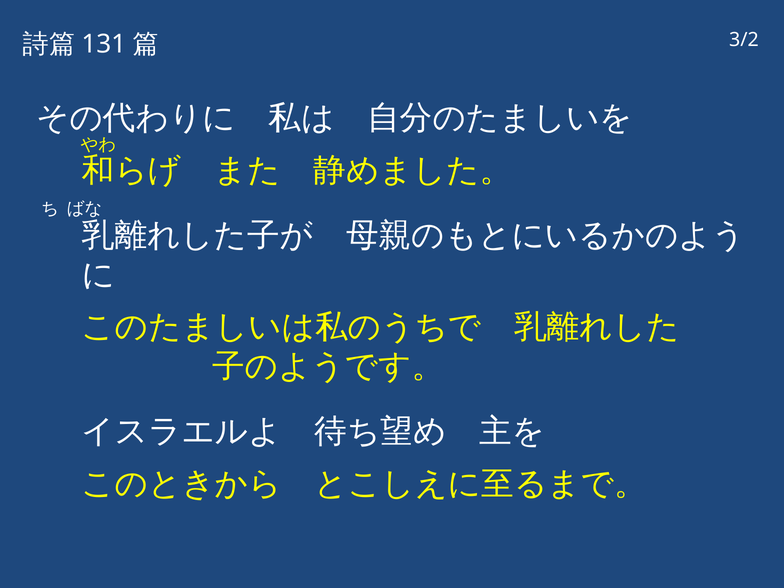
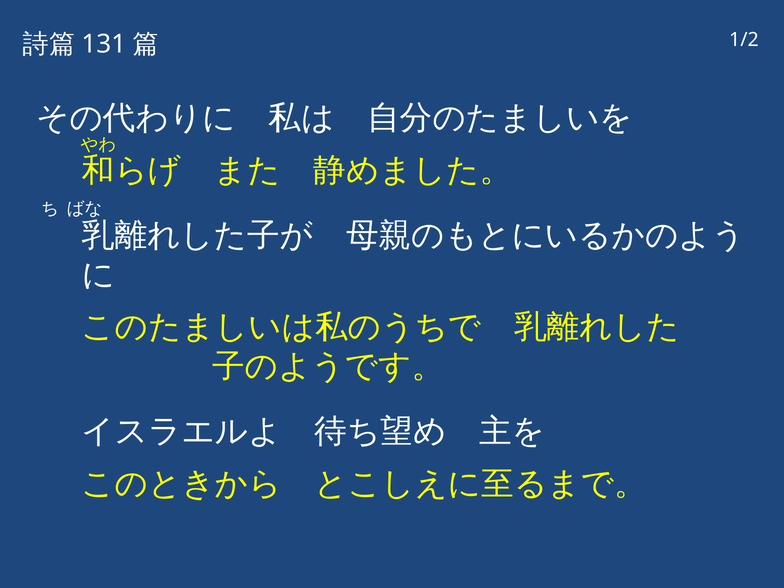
3/2: 3/2 -> 1/2 (744, 40)
